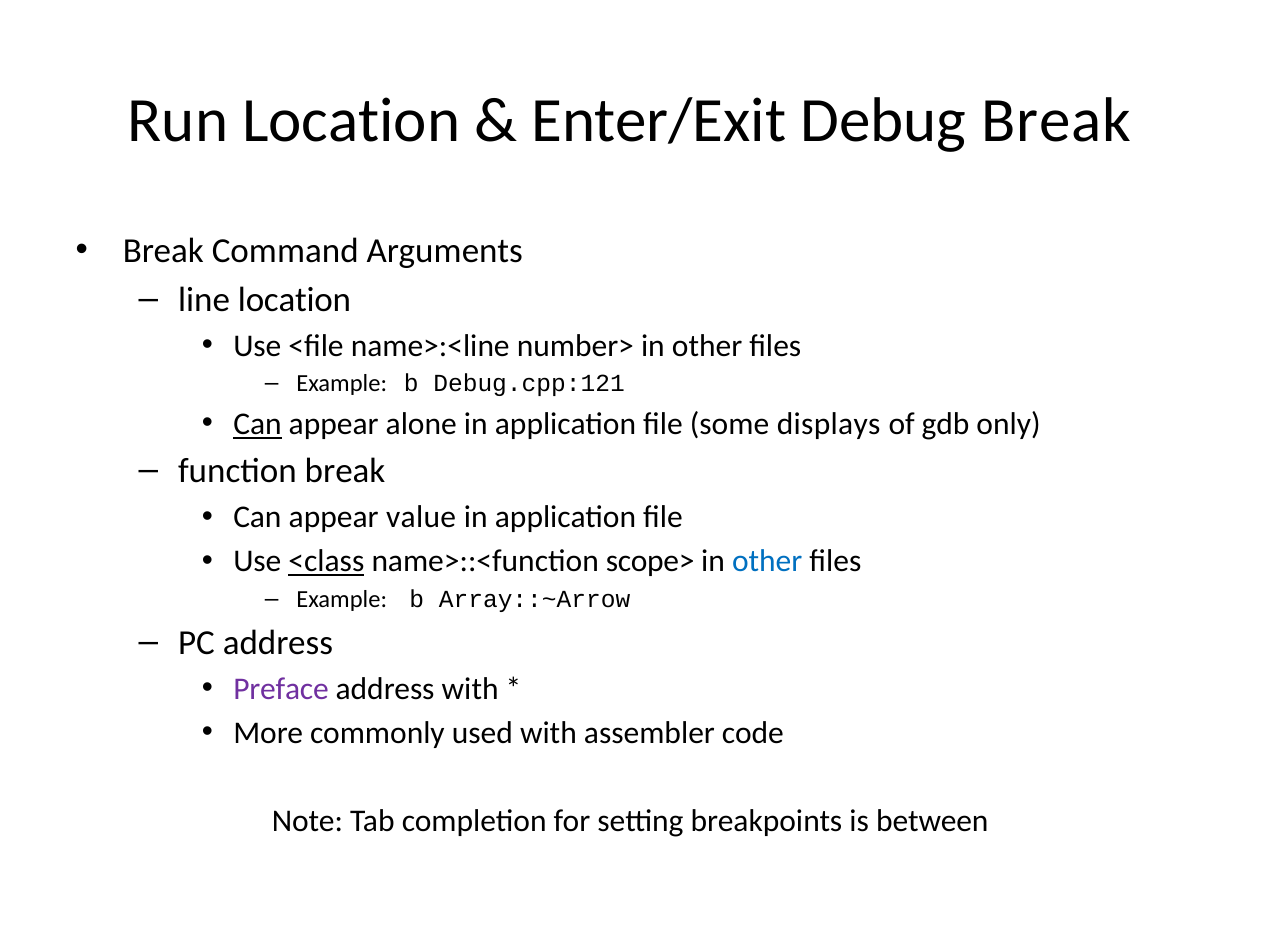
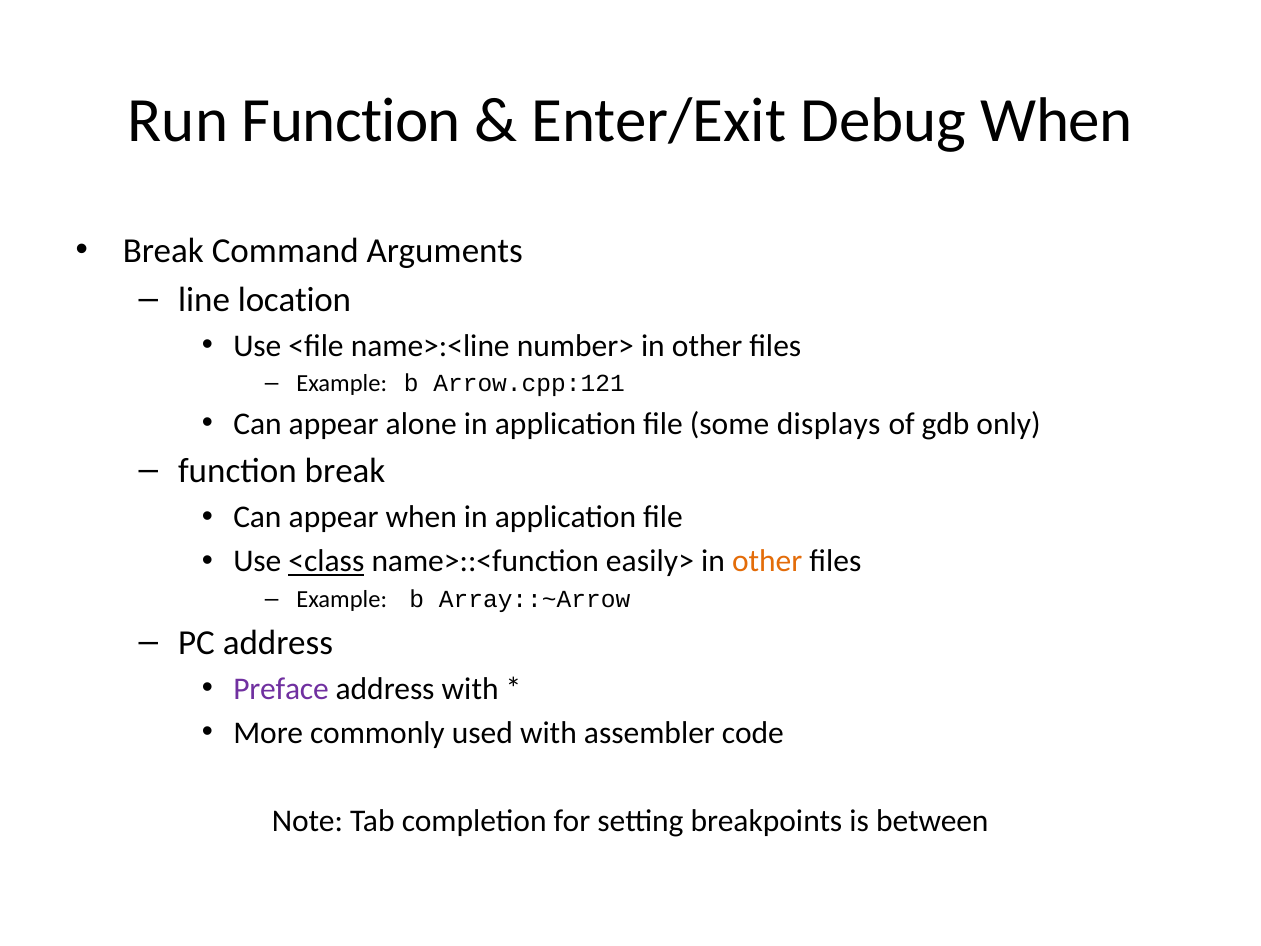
Run Location: Location -> Function (351, 121)
Debug Break: Break -> When (1057, 121)
Debug.cpp:121: Debug.cpp:121 -> Arrow.cpp:121 (529, 384)
Can underline: present -> none (257, 424)
appear value: value -> when (421, 517)
scope>: scope> -> easily> (650, 561)
other colour: blue -> orange (767, 561)
